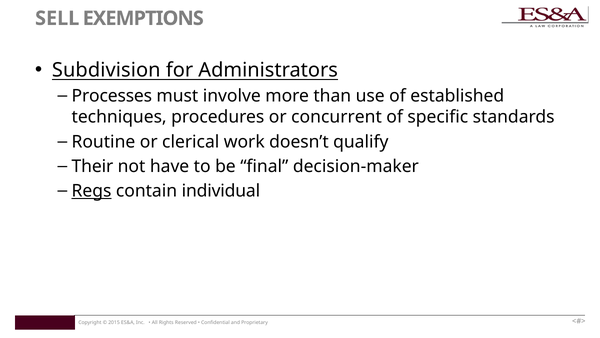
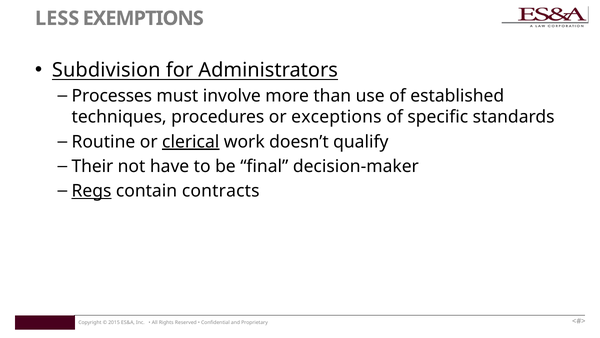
SELL: SELL -> LESS (57, 18)
concurrent: concurrent -> exceptions (336, 117)
clerical underline: none -> present (191, 142)
individual: individual -> contracts (221, 191)
